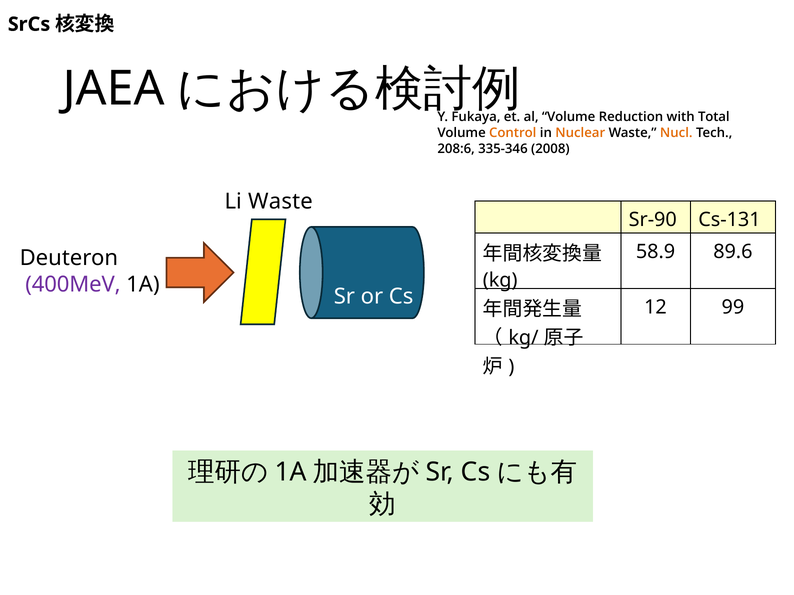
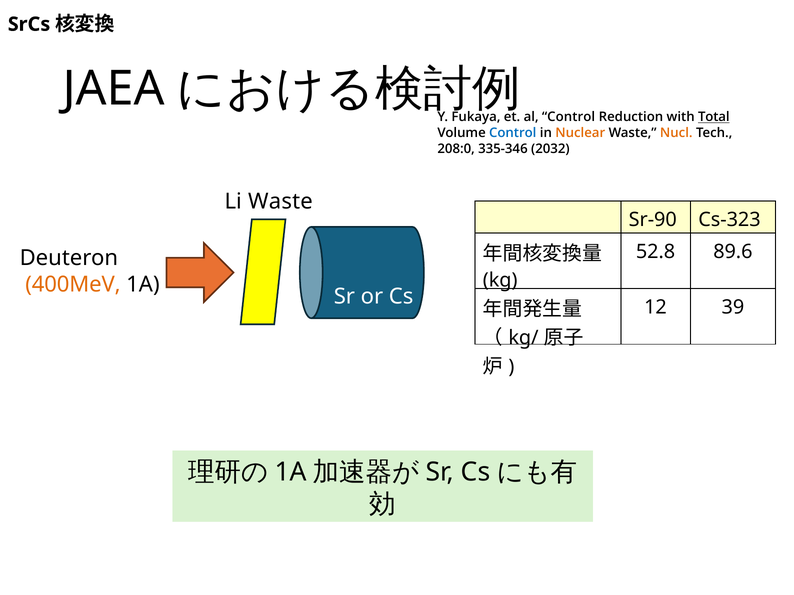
al Volume: Volume -> Control (569, 117)
Total underline: none -> present (714, 117)
Control colour: orange -> blue (513, 133)
208:6: 208:6 -> 208:0 (456, 149)
2008: 2008 -> 2032 (550, 149)
Cs-131: Cs-131 -> Cs-323 (729, 220)
58.9: 58.9 -> 52.8 (656, 252)
400MeV colour: purple -> orange (73, 285)
99: 99 -> 39 (733, 308)
